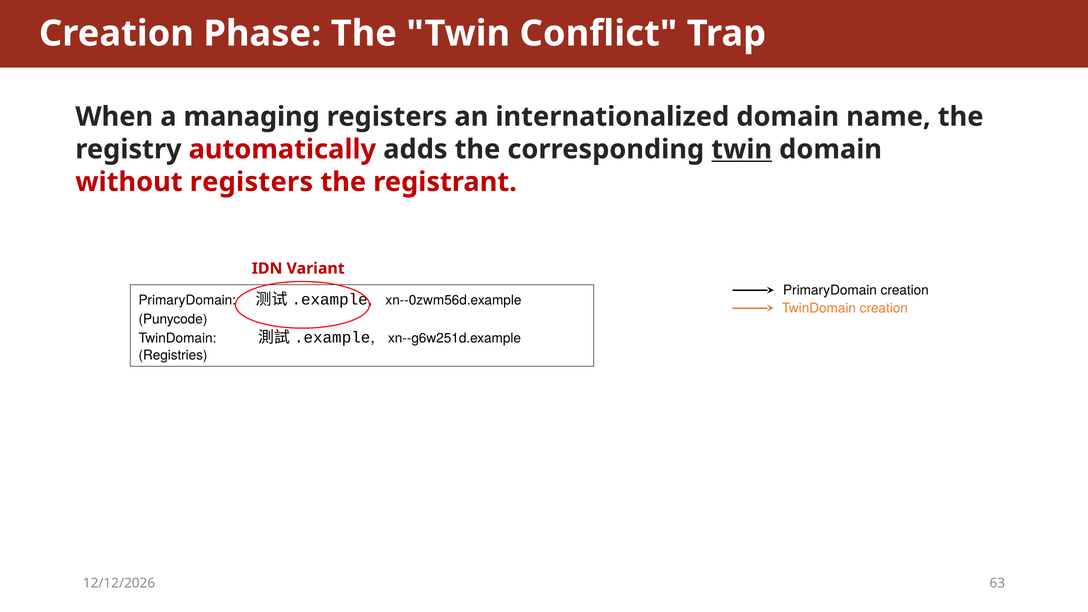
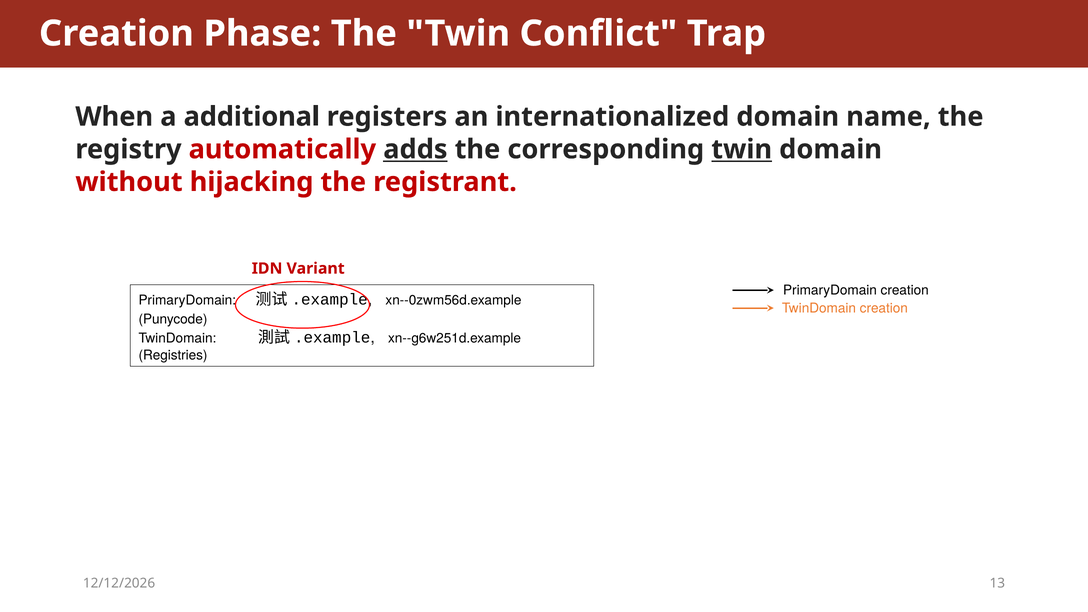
managing: managing -> additional (252, 117)
adds underline: none -> present (415, 149)
without registers: registers -> hijacking (252, 182)
63: 63 -> 13 (997, 583)
